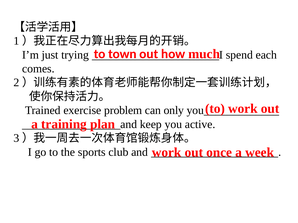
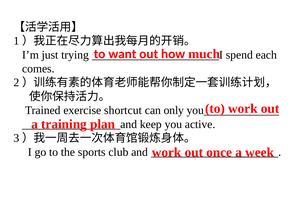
town: town -> want (122, 54)
problem: problem -> shortcut (123, 111)
